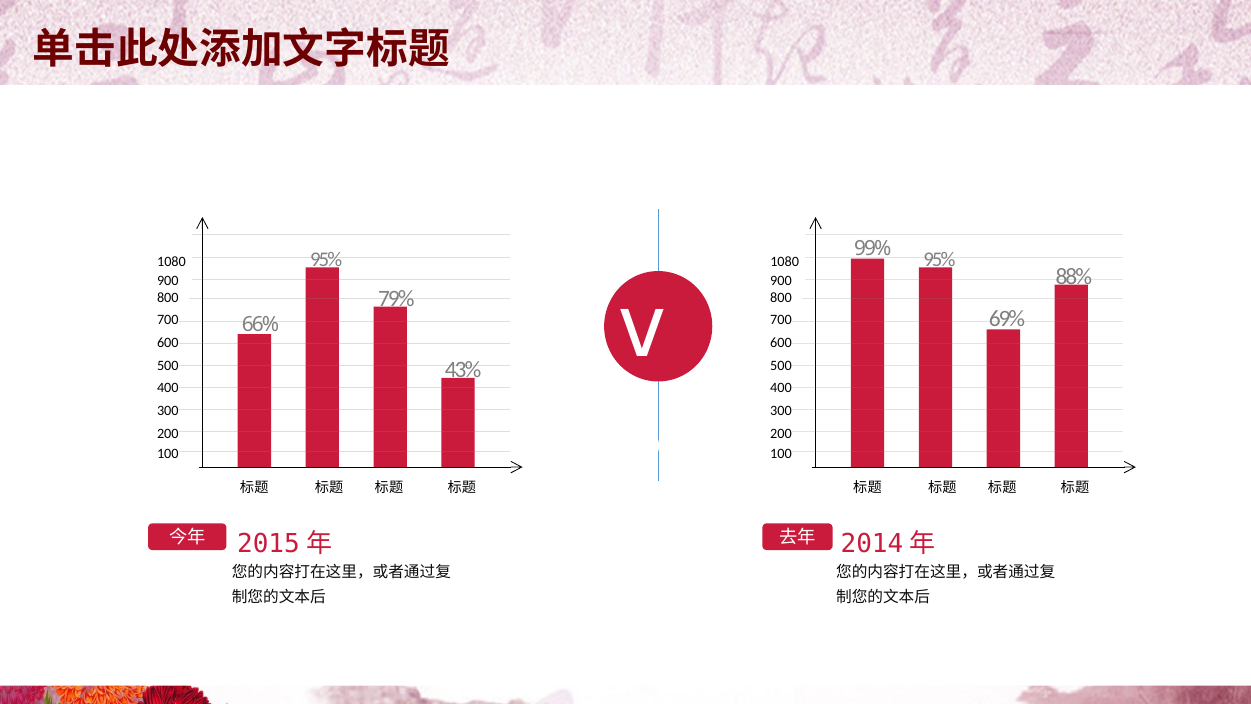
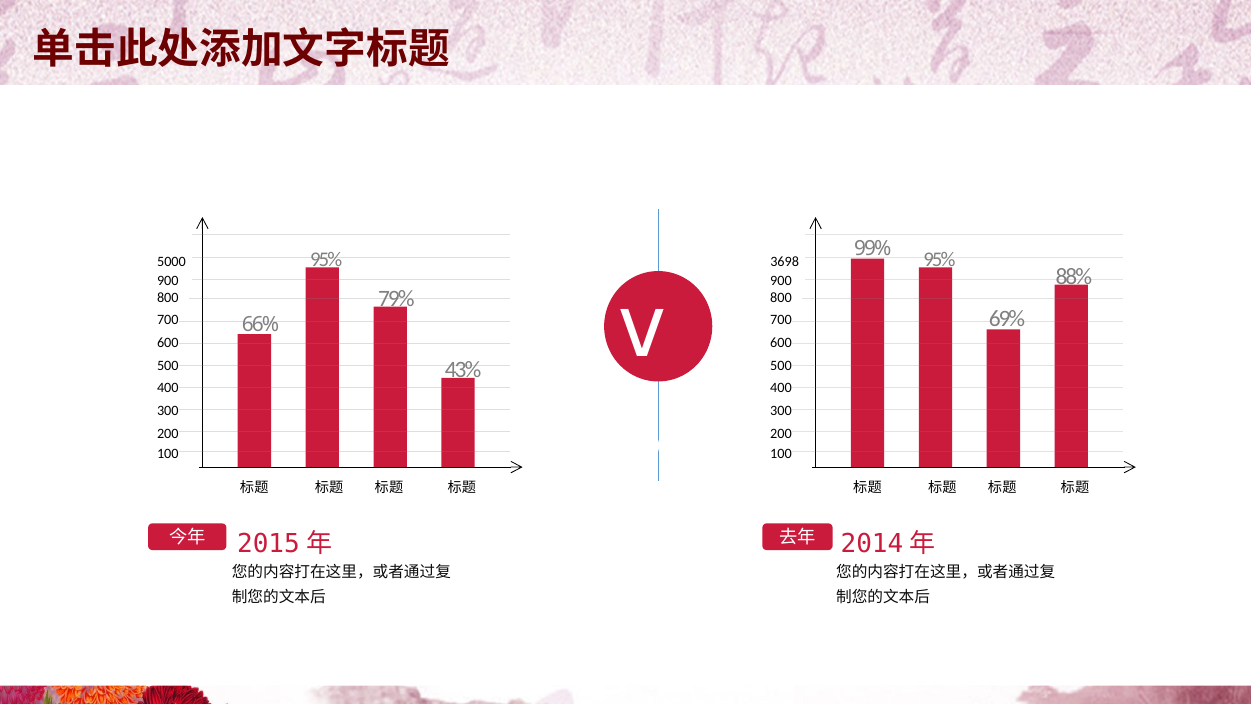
1080: 1080 -> 5000 (171, 262)
1080: 1080 -> 3698 (785, 262)
